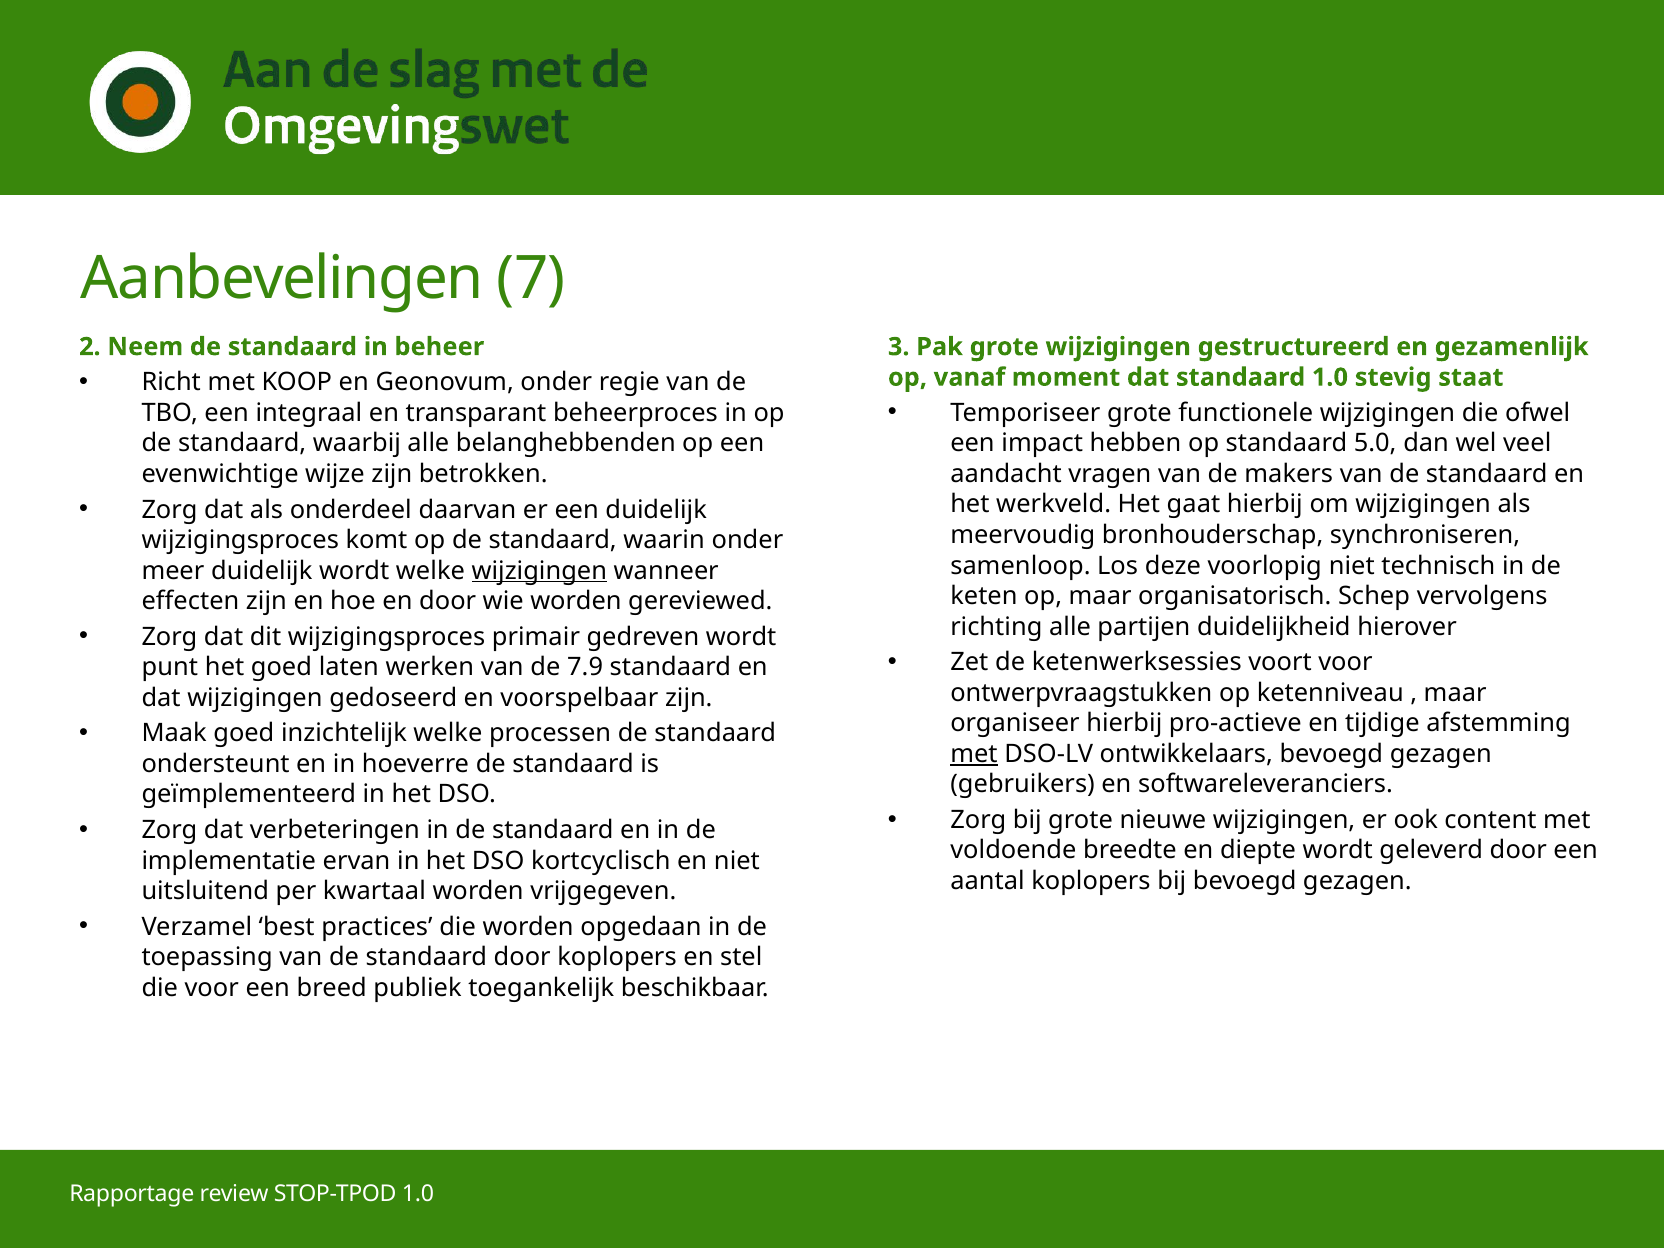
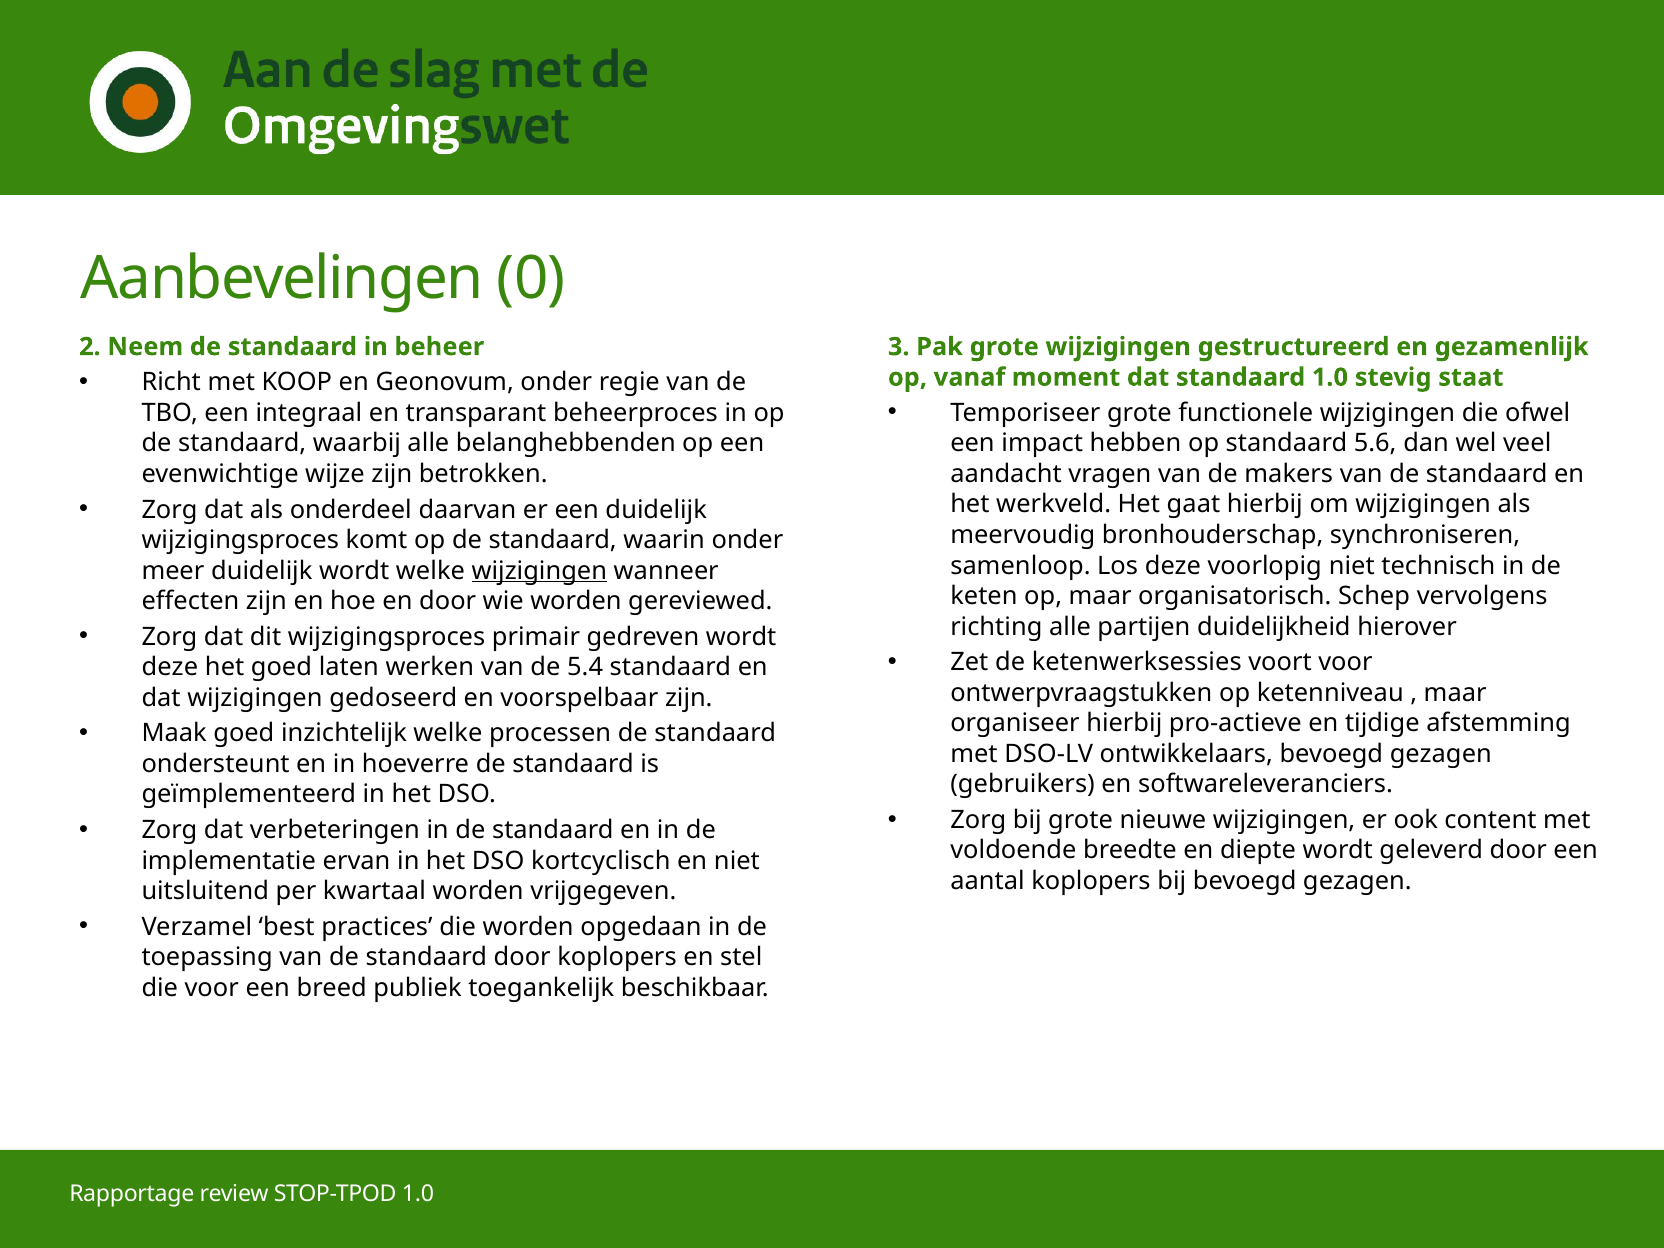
7: 7 -> 0 (531, 279)
5.0: 5.0 -> 5.6 (1375, 444)
punt: punt -> deze (170, 667)
7.9: 7.9 -> 5.4 (585, 667)
met underline: present -> none (974, 754)
